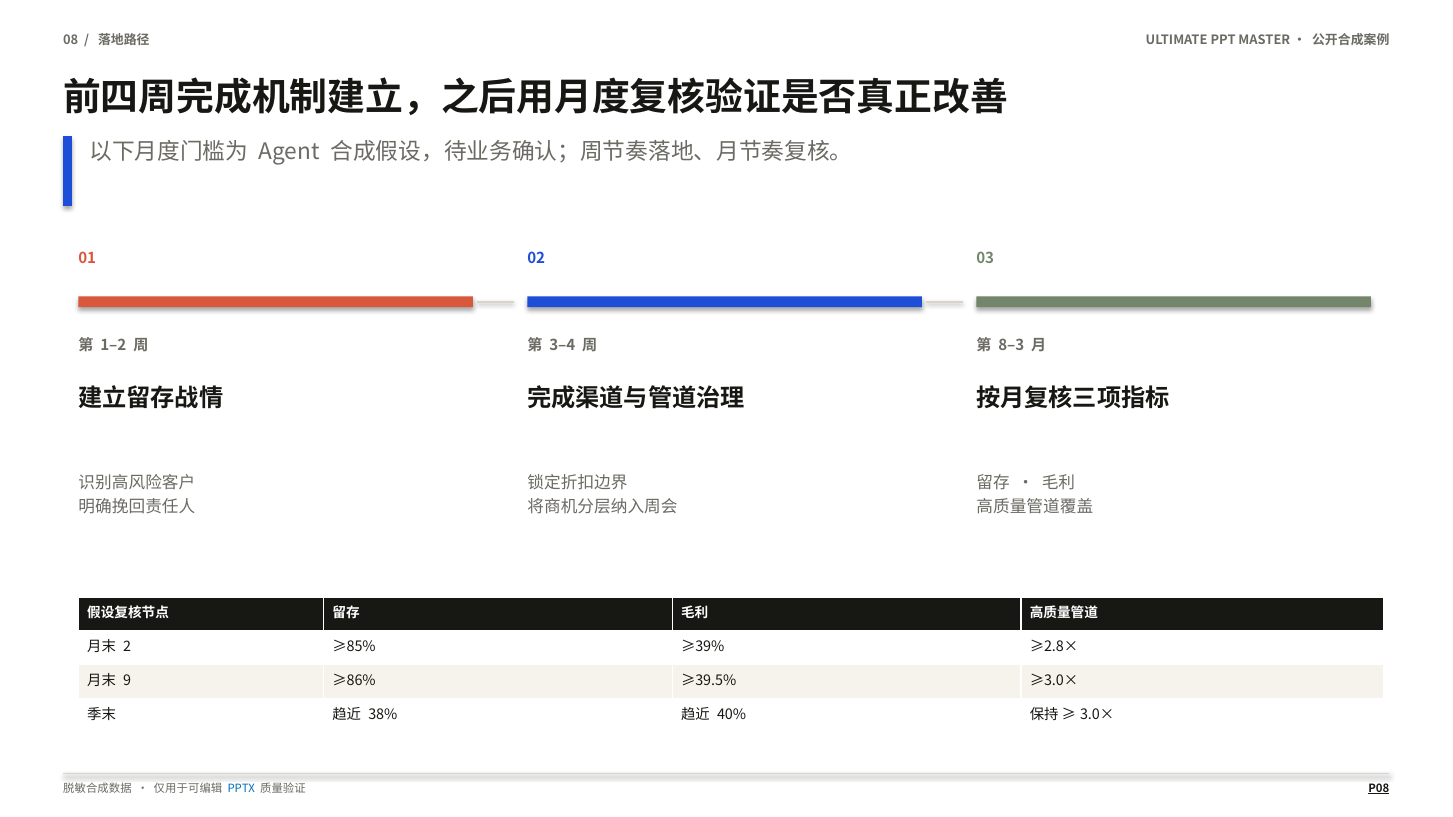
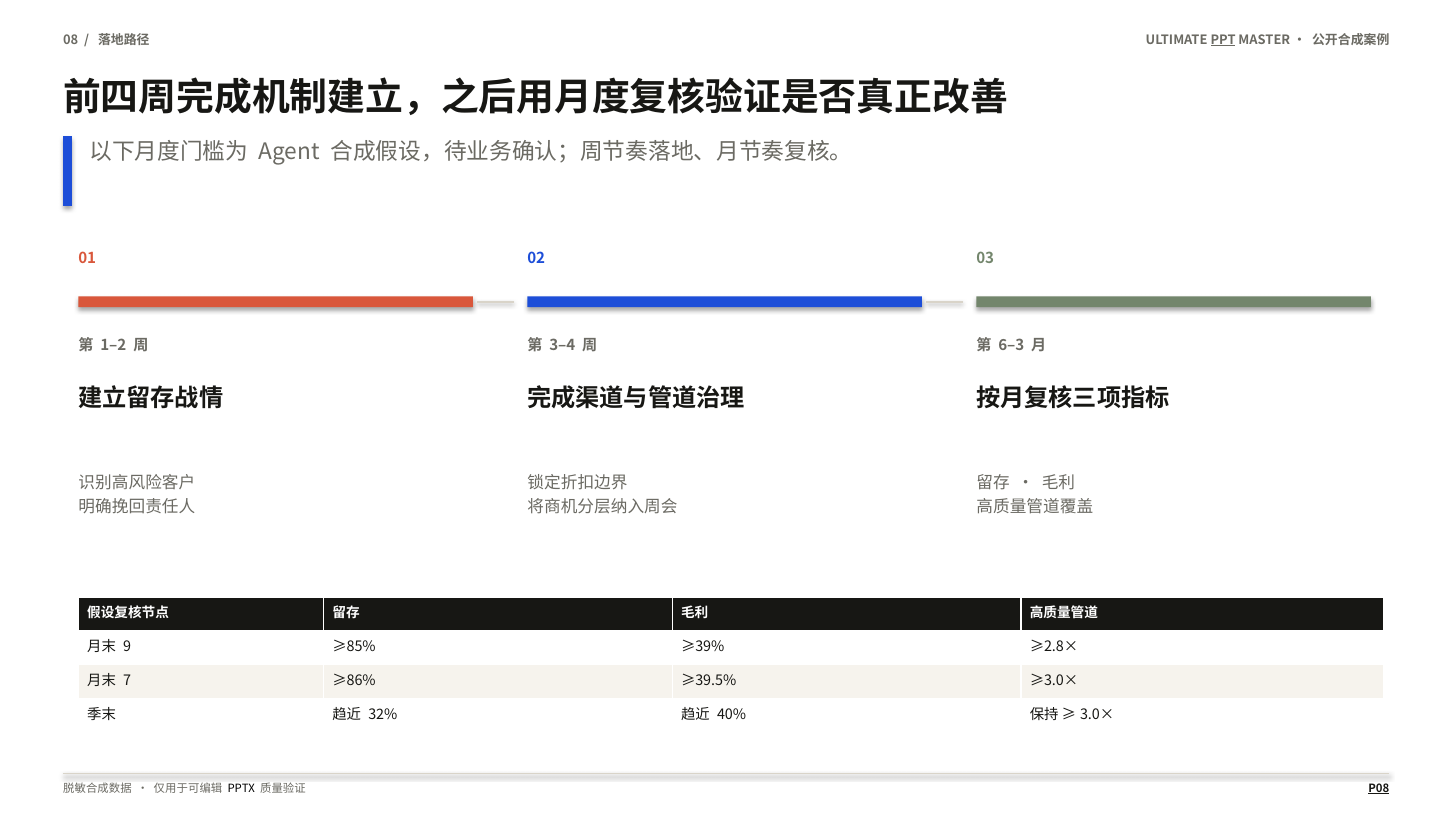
PPT underline: none -> present (1223, 40)
8–3: 8–3 -> 6–3 (1011, 346)
2: 2 -> 9 (127, 647)
9: 9 -> 7 (127, 681)
38%: 38% -> 32% (383, 715)
PPTX colour: blue -> black (241, 789)
